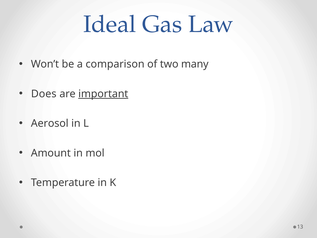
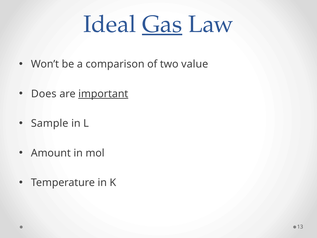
Gas underline: none -> present (162, 24)
many: many -> value (195, 64)
Aerosol: Aerosol -> Sample (50, 123)
